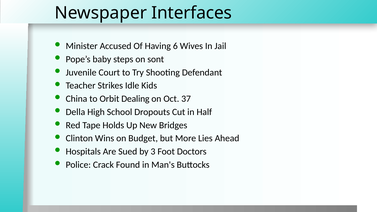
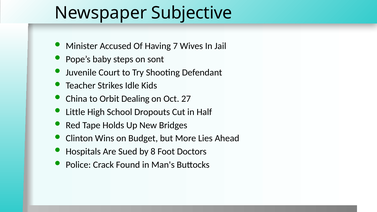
Interfaces: Interfaces -> Subjective (192, 13)
6: 6 -> 7 (175, 46)
37: 37 -> 27 (186, 99)
Della: Della -> Little (75, 112)
3: 3 -> 8 (153, 152)
